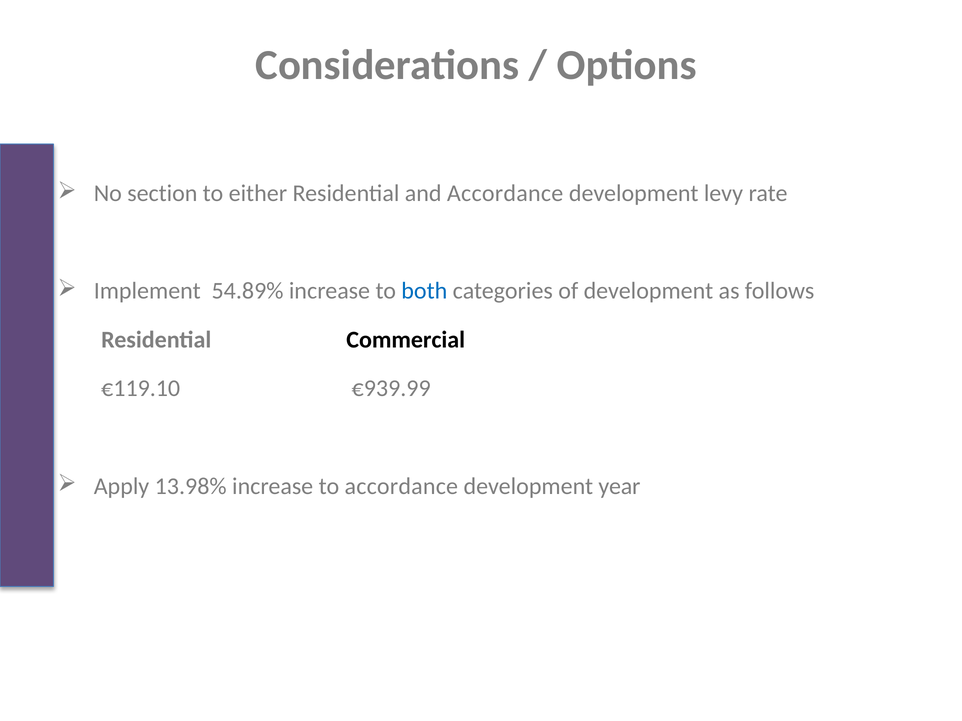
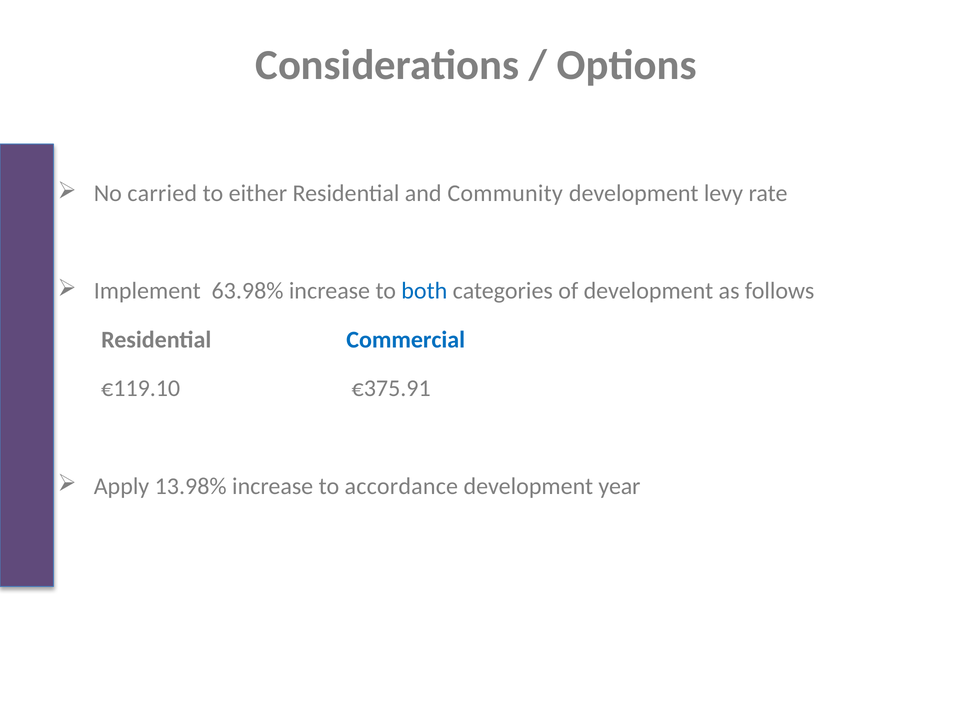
section: section -> carried (162, 194)
and Accordance: Accordance -> Community (505, 194)
54.89%: 54.89% -> 63.98% (248, 291)
Commercial colour: black -> blue (406, 340)
€939.99: €939.99 -> €375.91 (391, 389)
